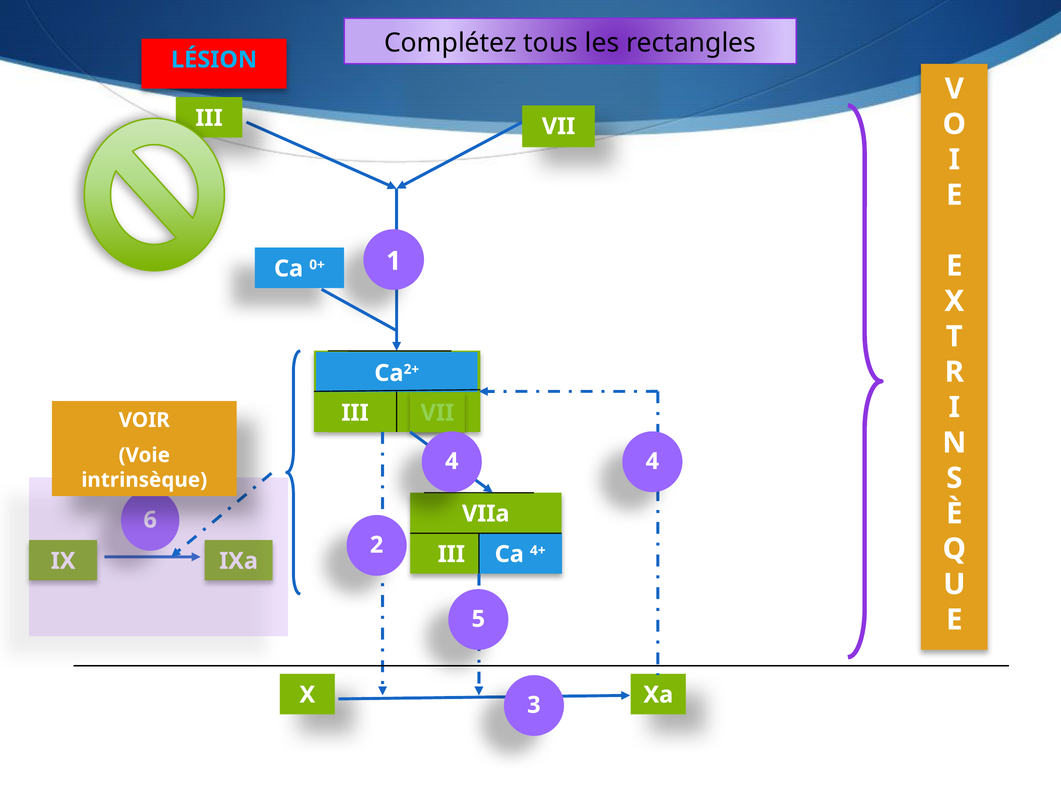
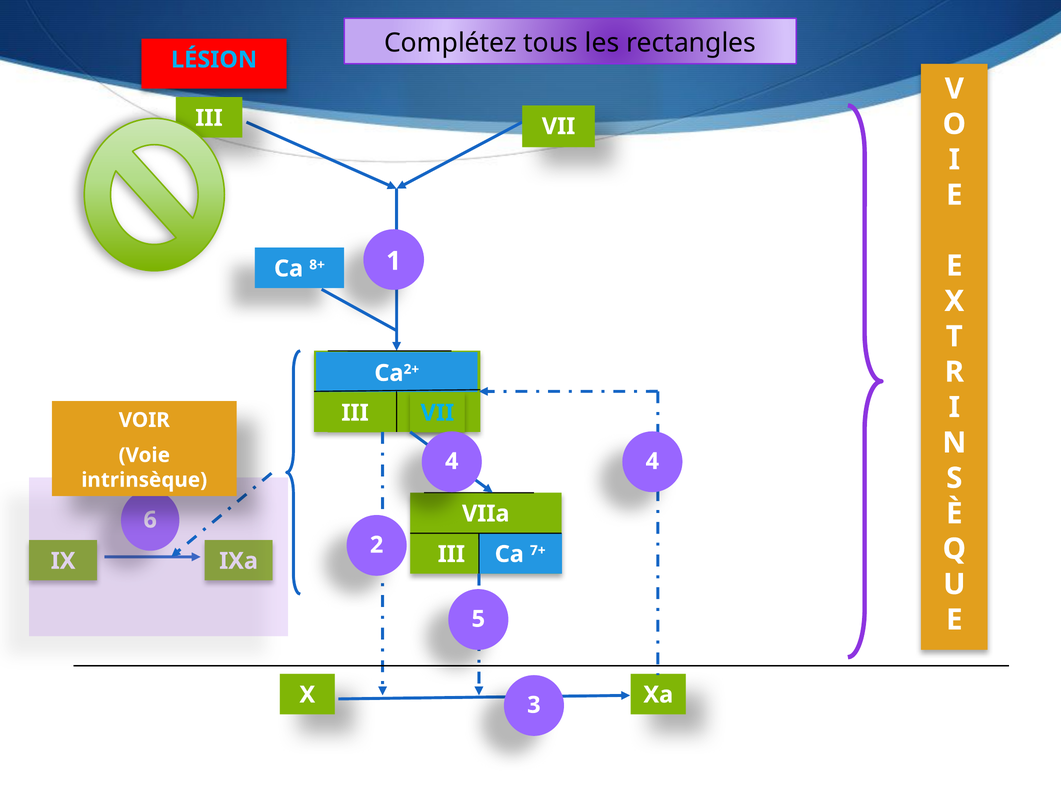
0+: 0+ -> 8+ (317, 265)
VII colour: light green -> light blue (437, 413)
4+: 4+ -> 7+ (538, 550)
